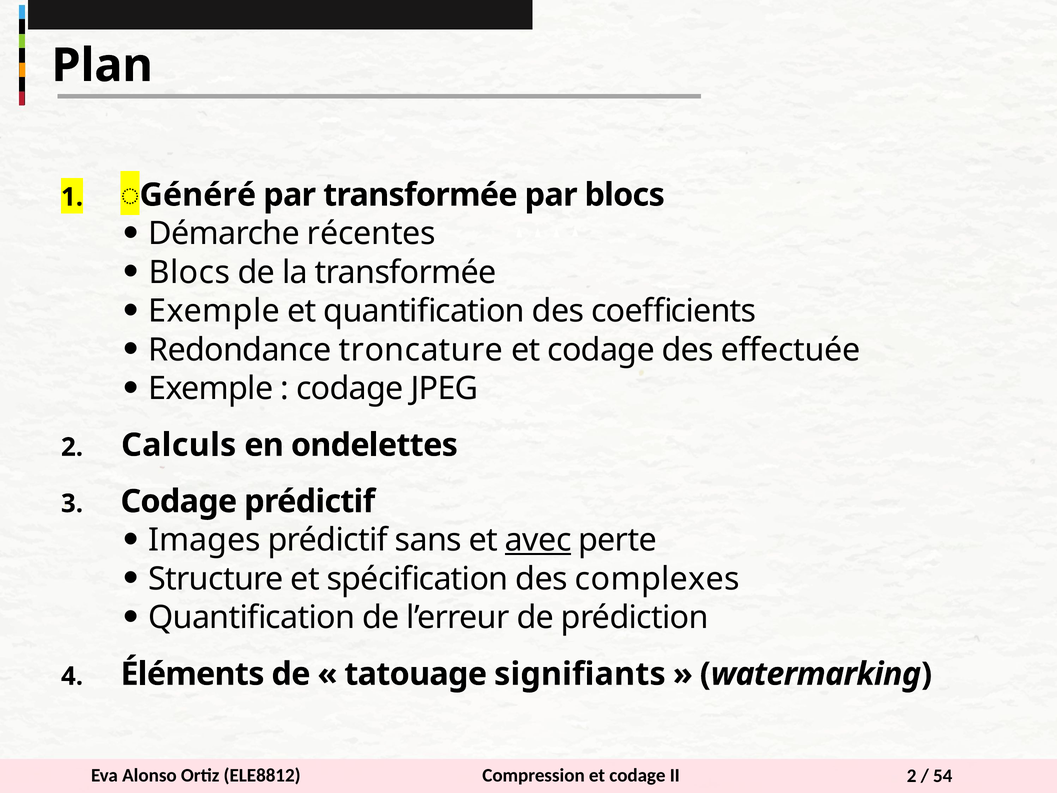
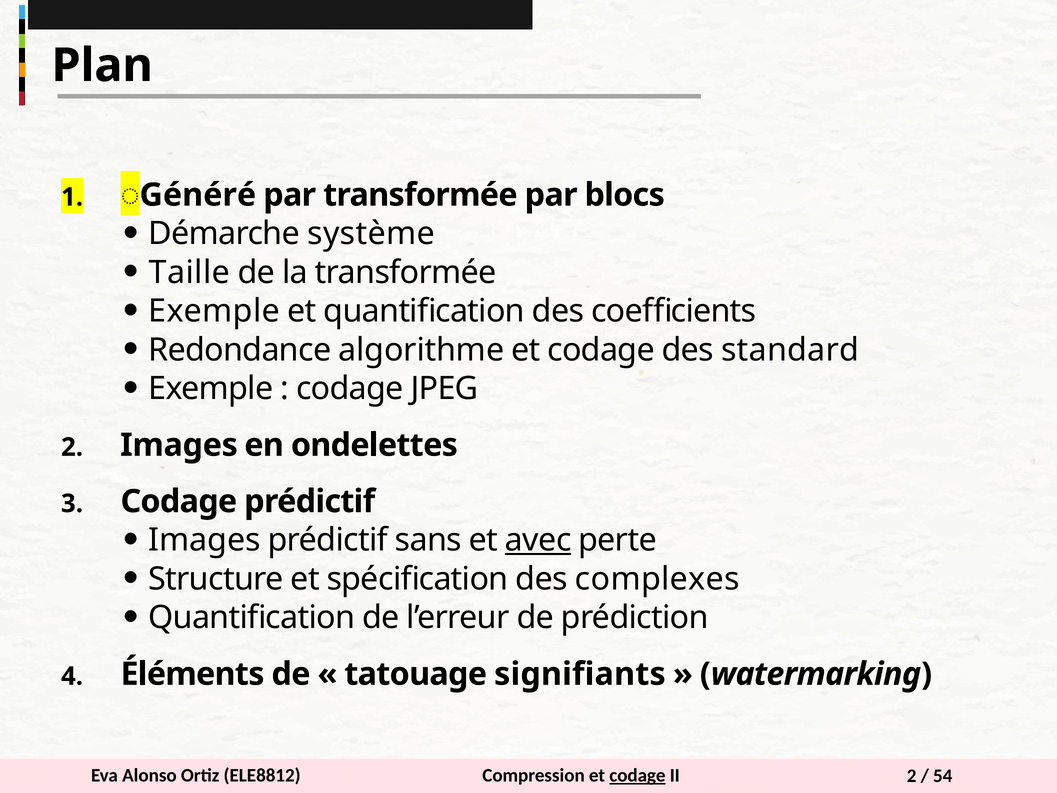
récentes: récentes -> système (371, 234)
Blocs: Blocs -> Taille (189, 272)
troncature: troncature -> algorithme (421, 350)
effectuée: effectuée -> standard (790, 350)
Calculs: Calculs -> Images (179, 445)
codage underline: none -> present (637, 775)
